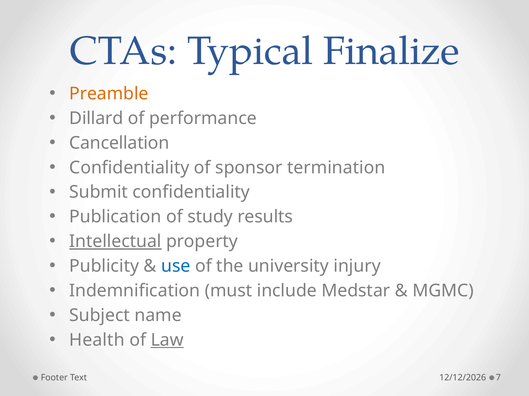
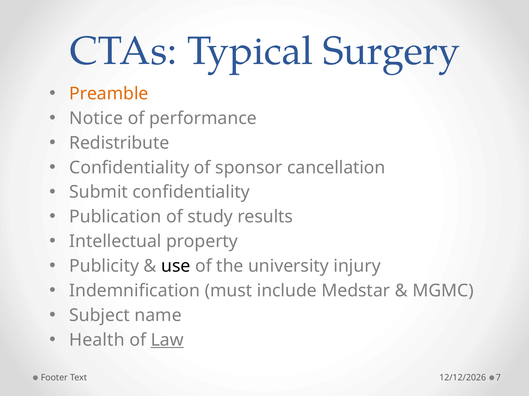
Finalize: Finalize -> Surgery (391, 51)
Dillard: Dillard -> Notice (96, 118)
Cancellation: Cancellation -> Redistribute (119, 143)
termination: termination -> cancellation (336, 168)
Intellectual underline: present -> none (115, 242)
use colour: blue -> black (176, 267)
